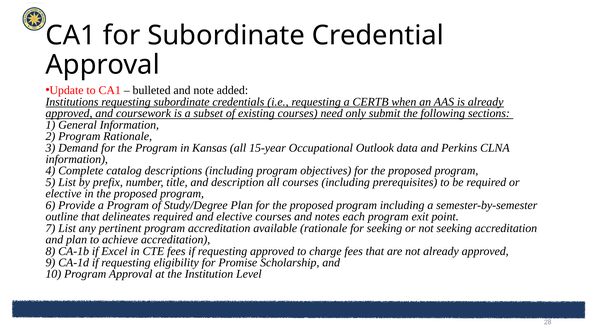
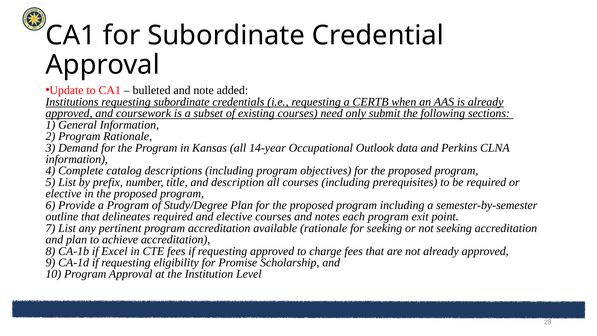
15-year: 15-year -> 14-year (268, 148)
